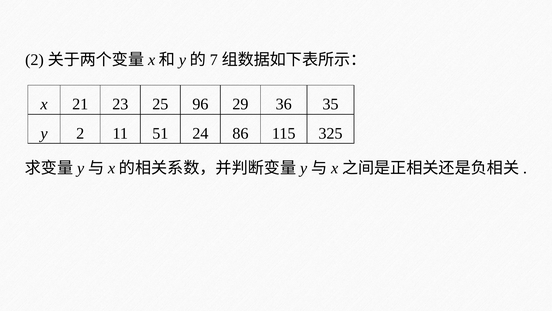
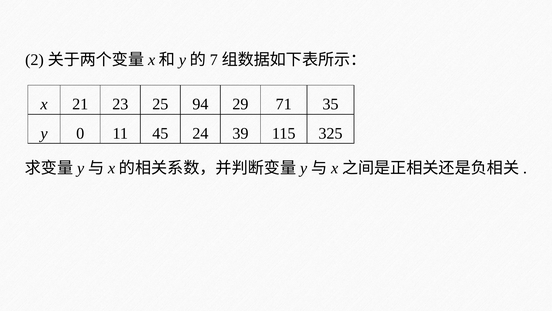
96: 96 -> 94 (200, 104)
36: 36 -> 71 (284, 104)
y 2: 2 -> 0 (80, 133)
51: 51 -> 45 (160, 133)
86: 86 -> 39 (240, 133)
